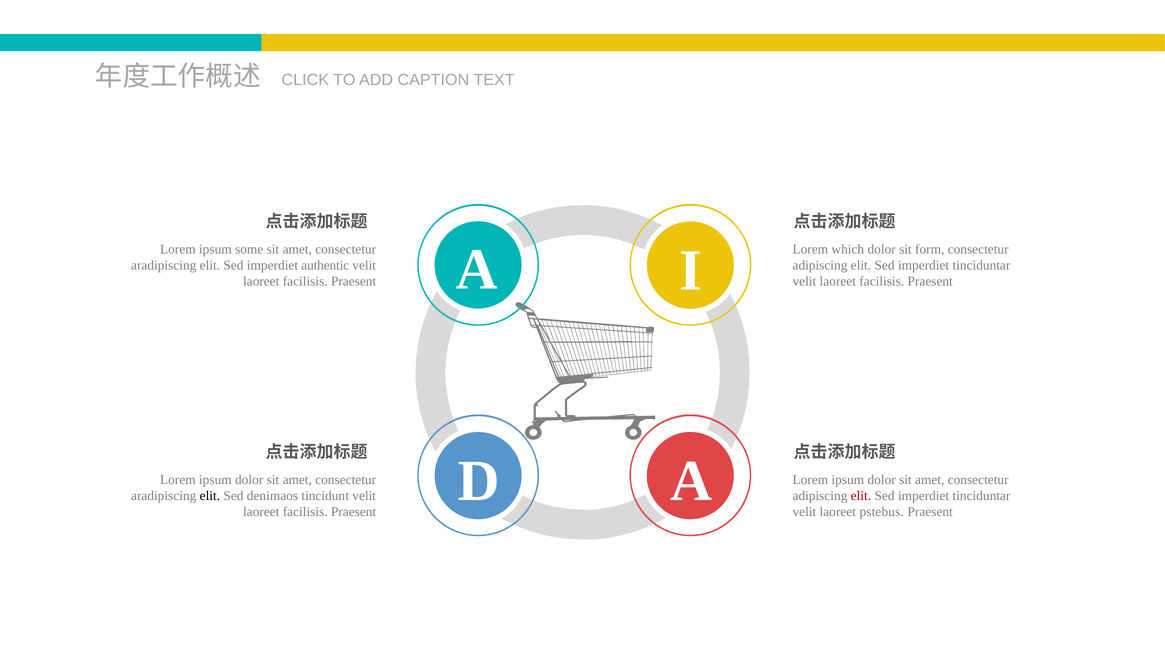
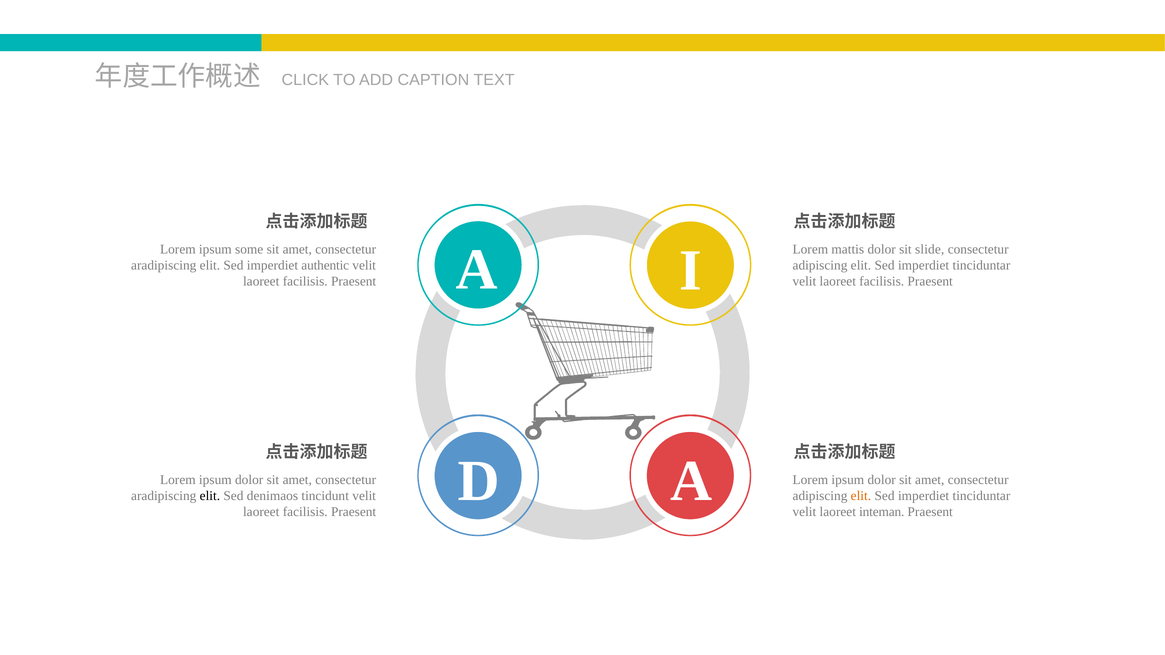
which: which -> mattis (848, 250)
form: form -> slide (930, 250)
elit colour: red -> orange (861, 496)
pstebus: pstebus -> inteman (882, 512)
